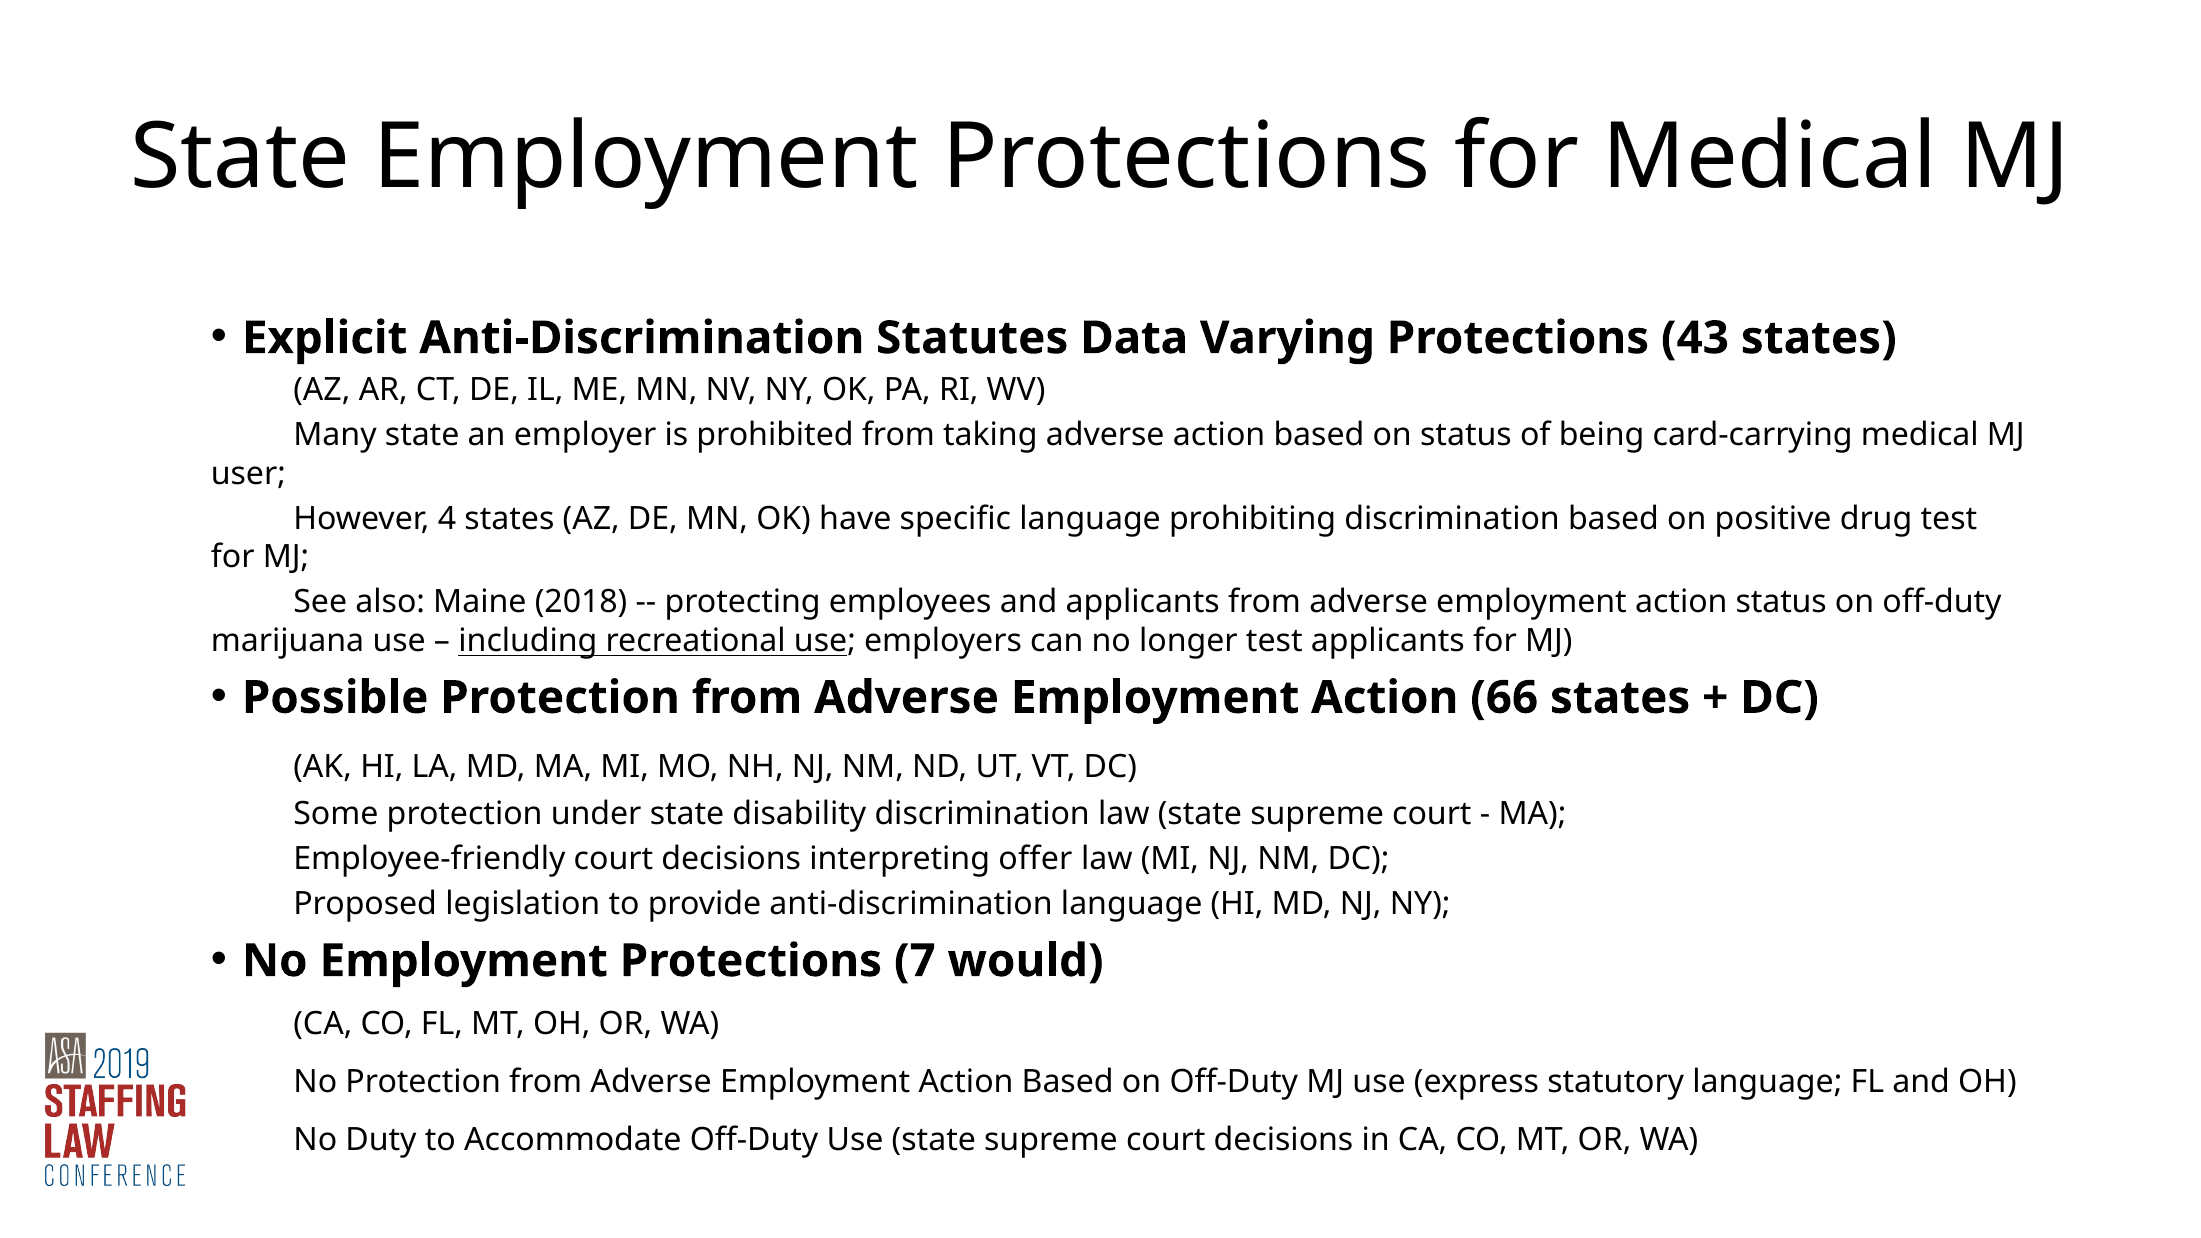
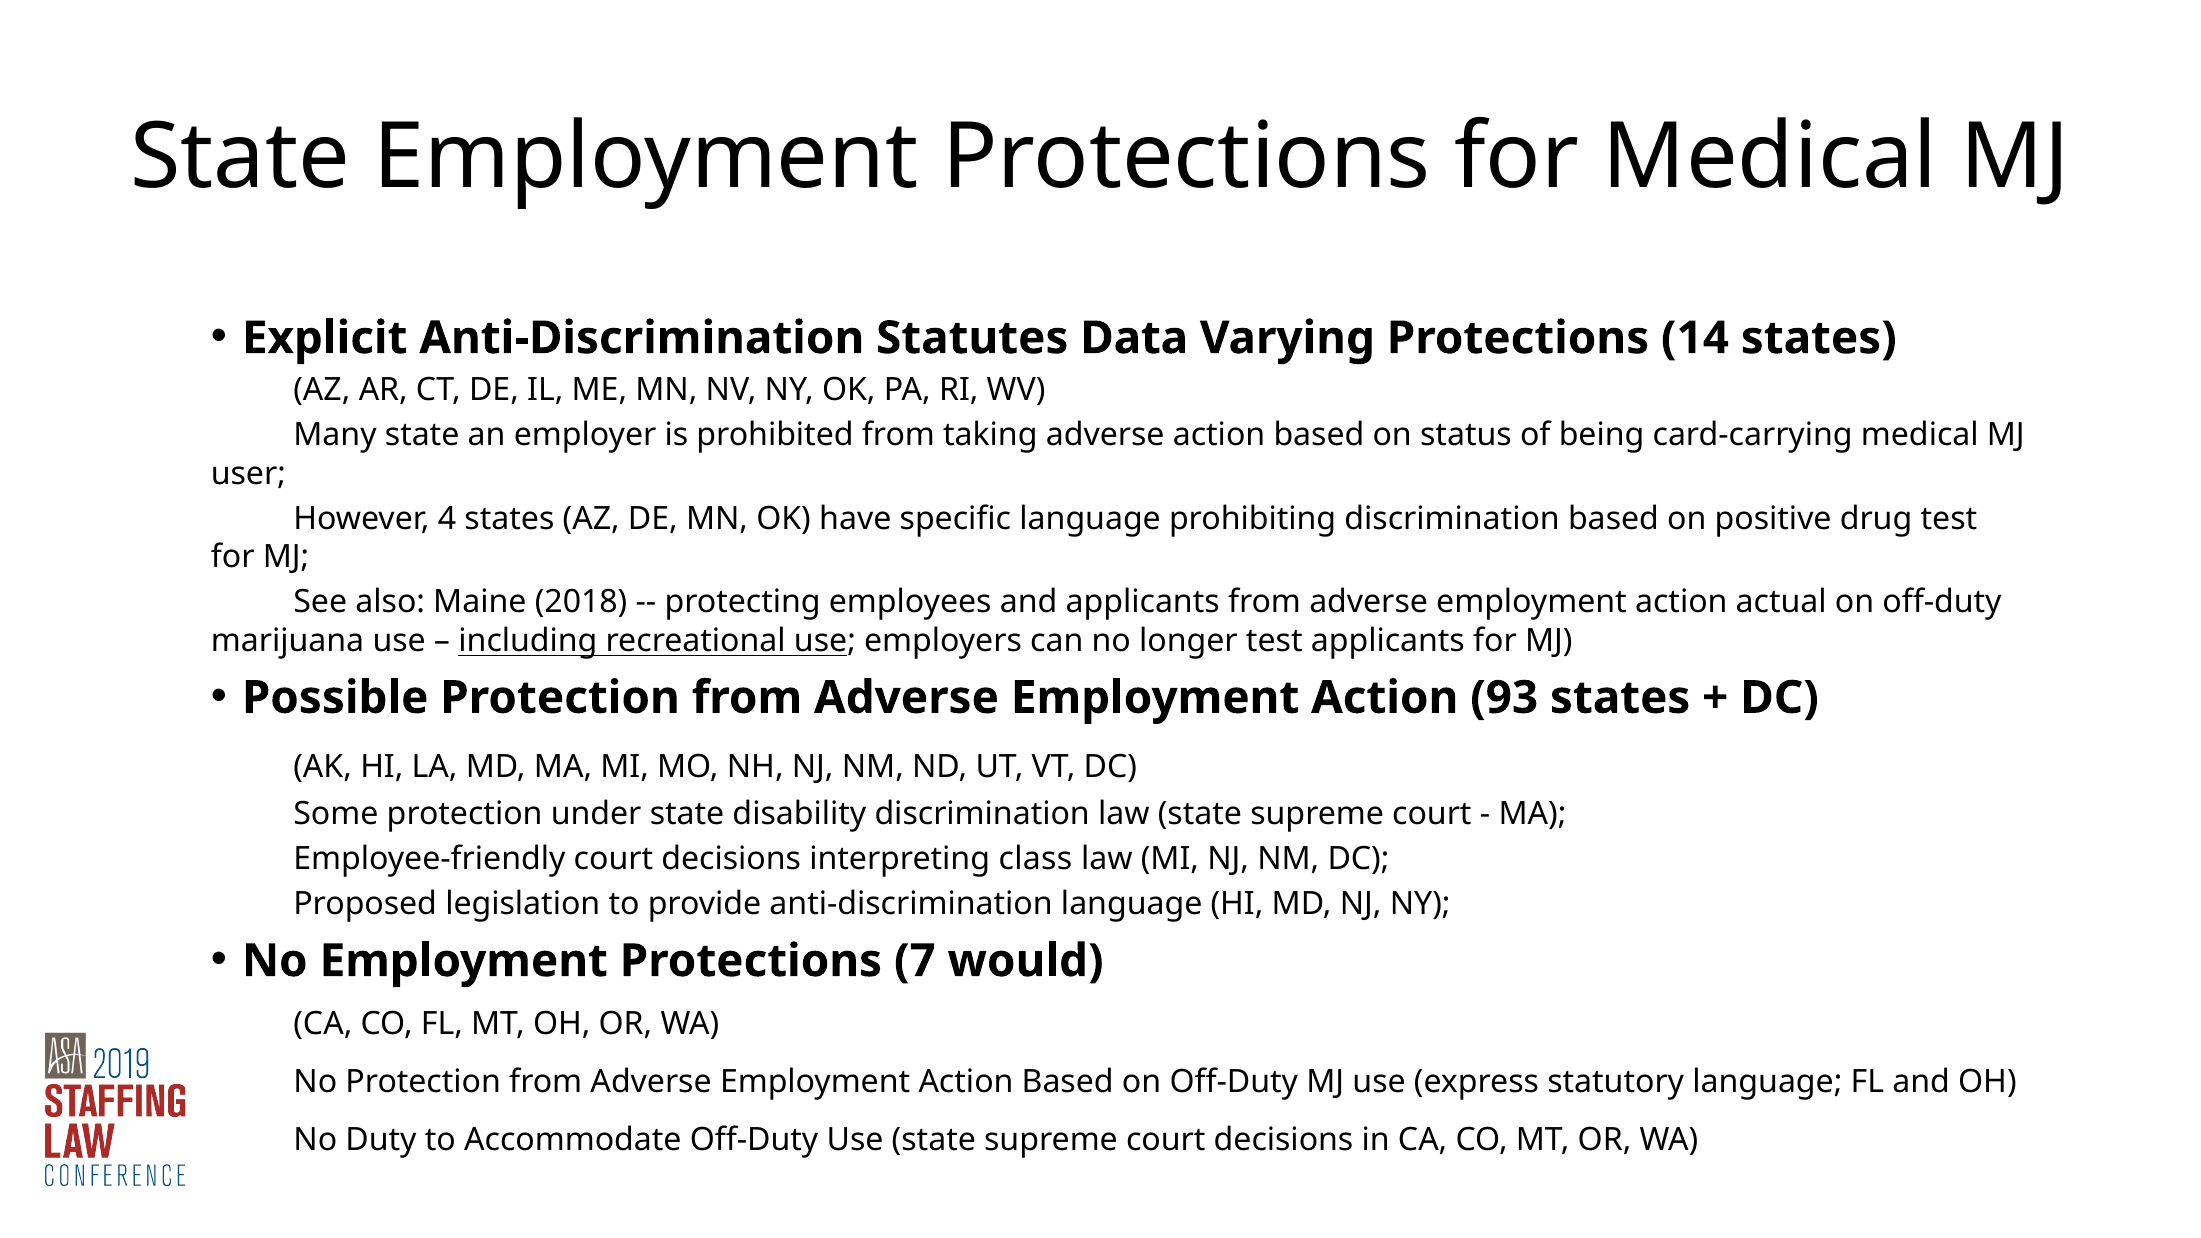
43: 43 -> 14 (1695, 338)
action status: status -> actual (1781, 602)
66: 66 -> 93 (1504, 698)
offer: offer -> class (1035, 859)
